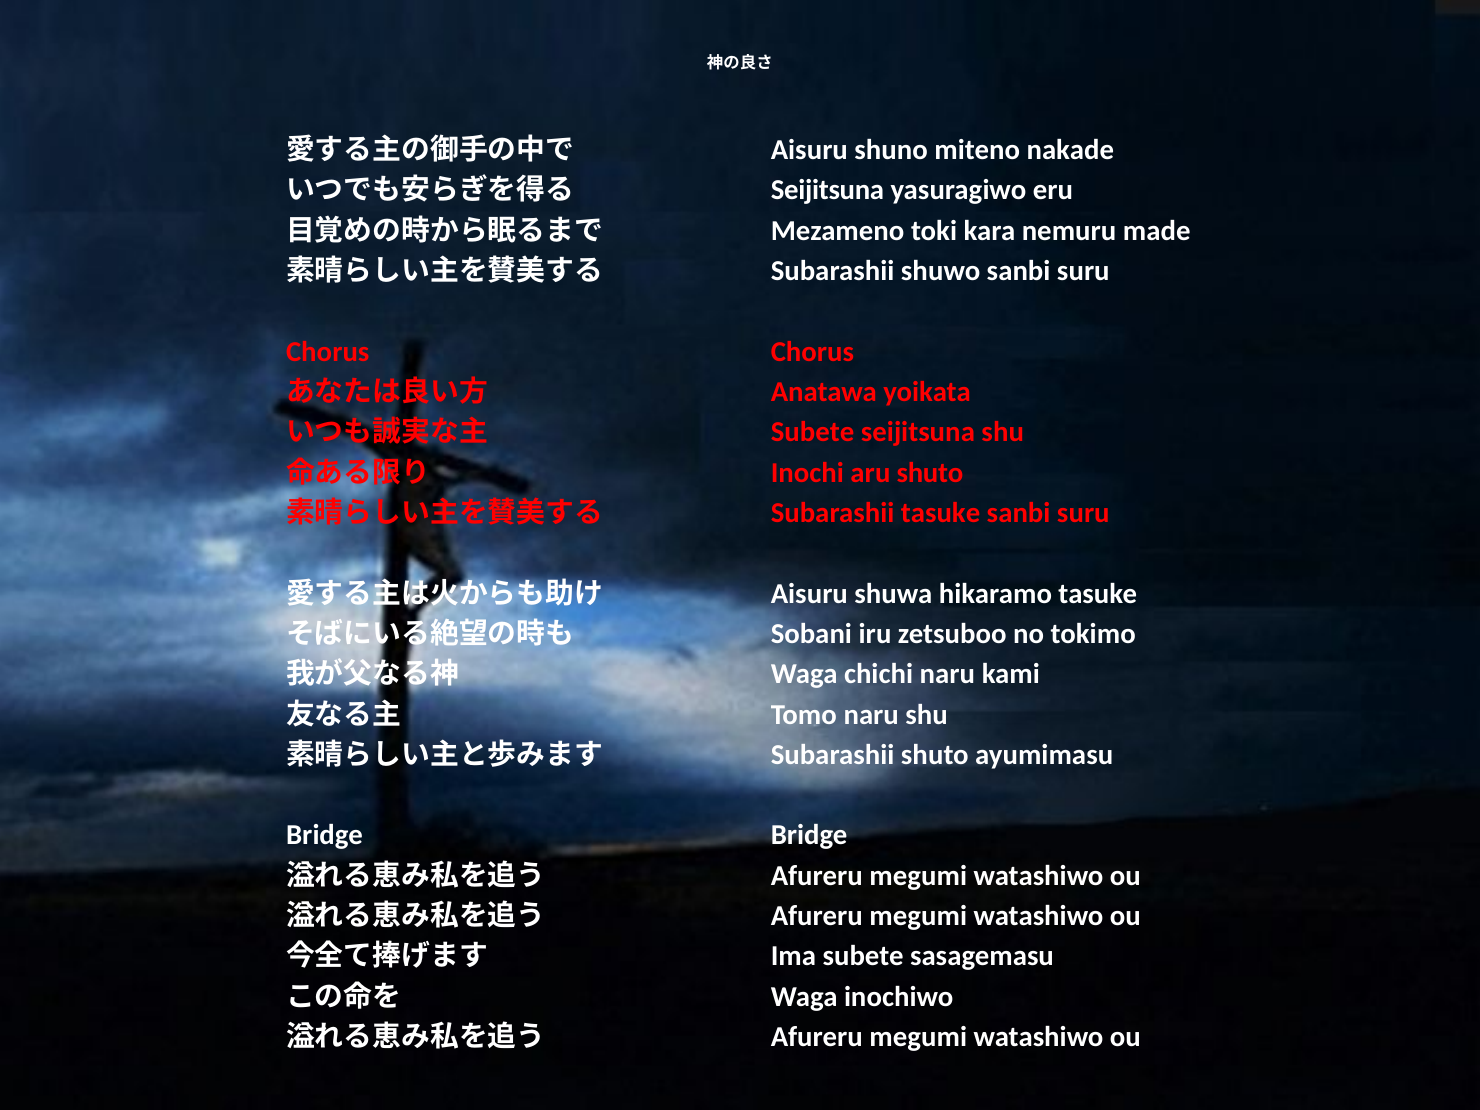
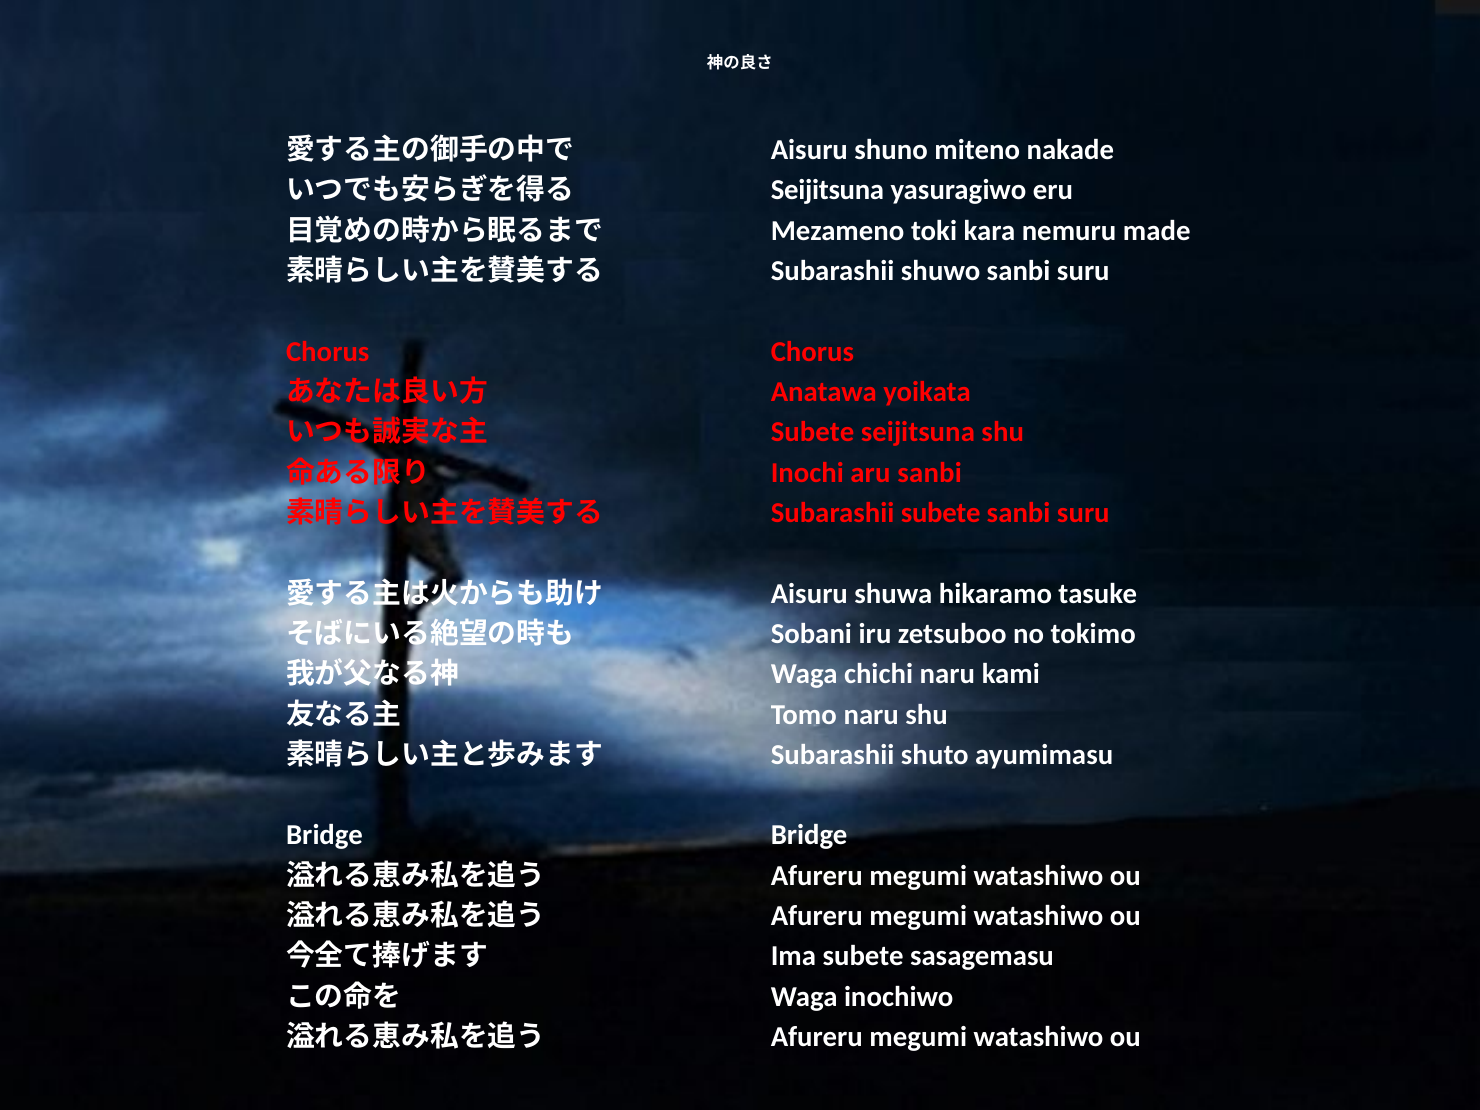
aru shuto: shuto -> sanbi (930, 473)
Subarashii tasuke: tasuke -> subete (941, 513)
